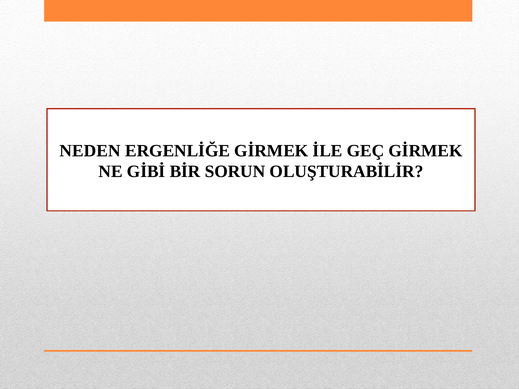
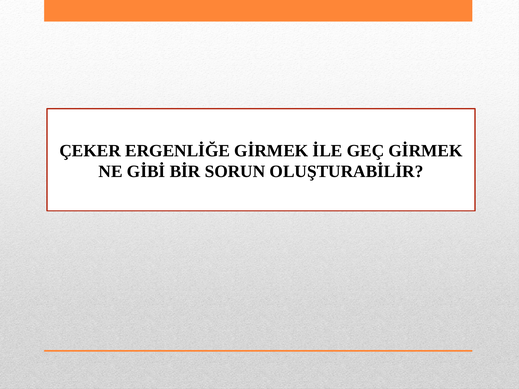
NEDEN: NEDEN -> ÇEKER (90, 151)
